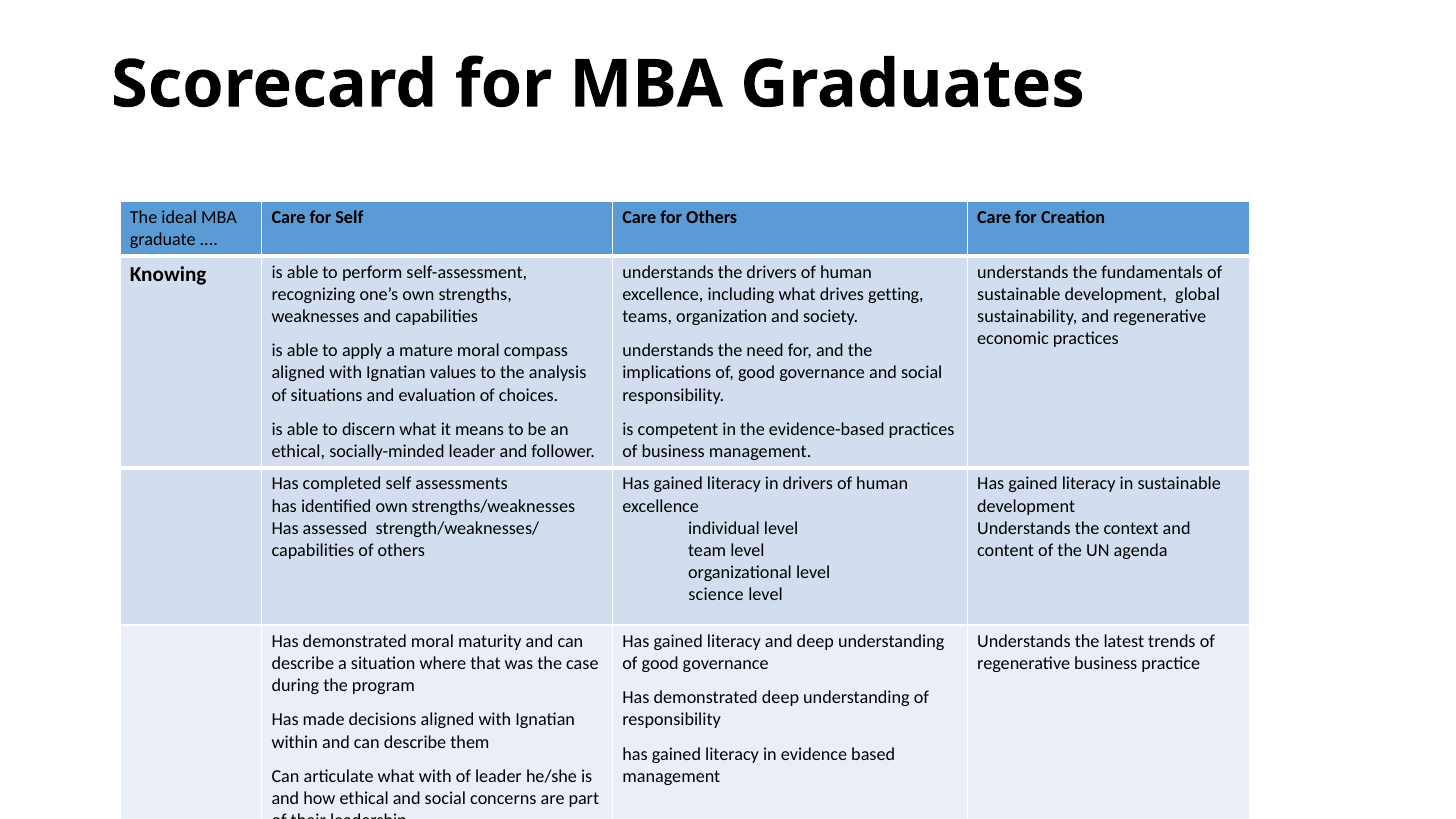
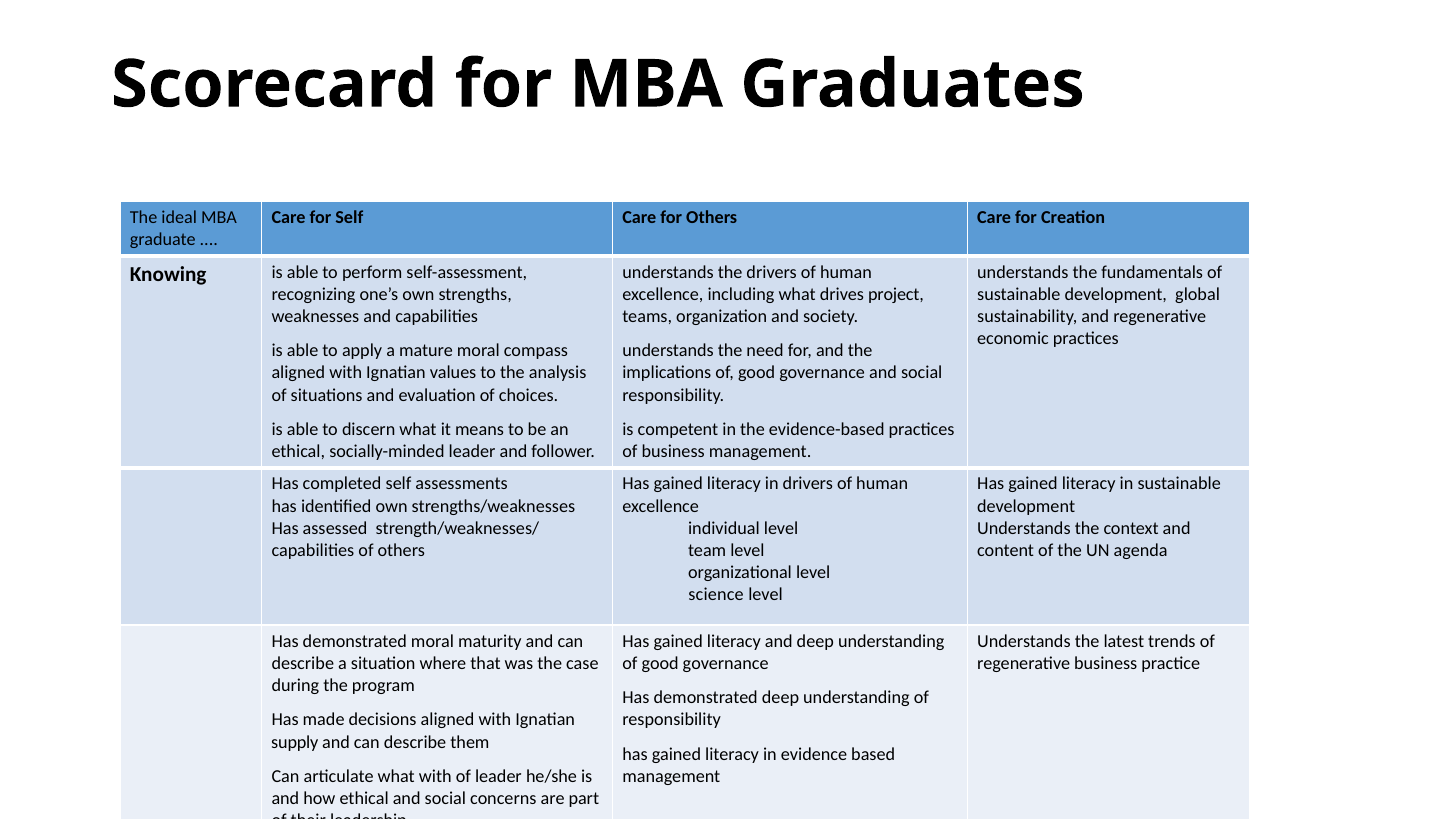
getting: getting -> project (896, 294)
within: within -> supply (295, 742)
